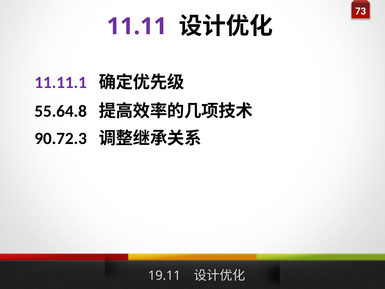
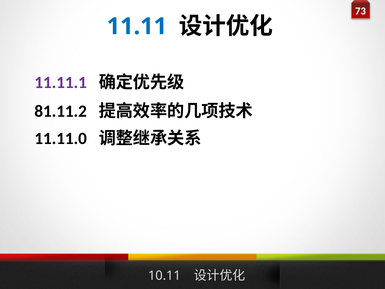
11.11 colour: purple -> blue (137, 26)
55.64.8: 55.64.8 -> 81.11.2 (61, 111)
90.72.3: 90.72.3 -> 11.11.0 (61, 138)
19.11: 19.11 -> 10.11 (164, 275)
